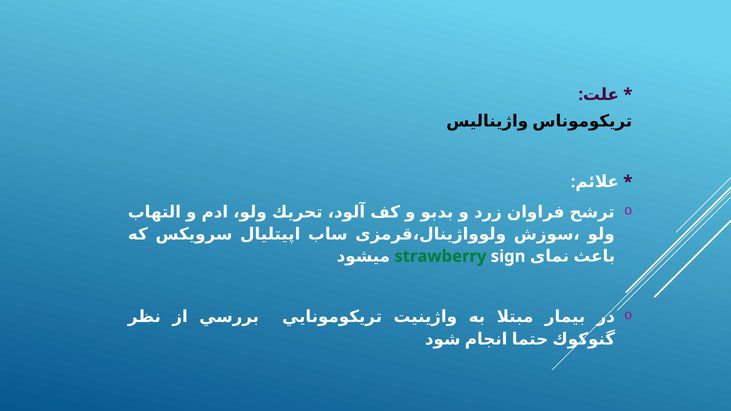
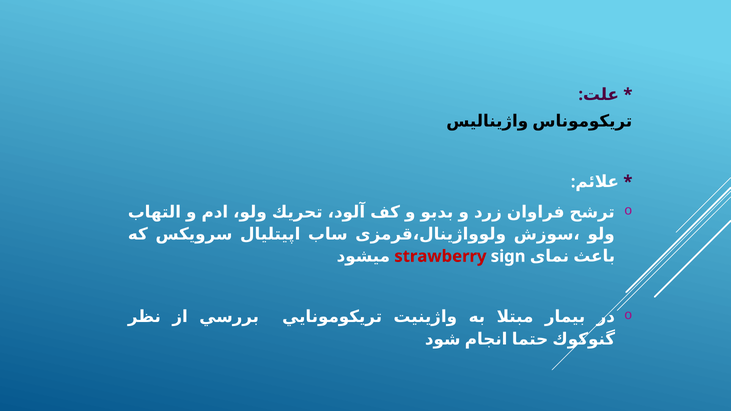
strawberry colour: green -> red (440, 256)
